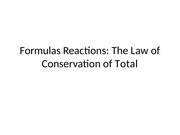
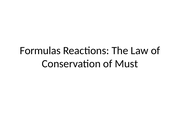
Total: Total -> Must (126, 64)
